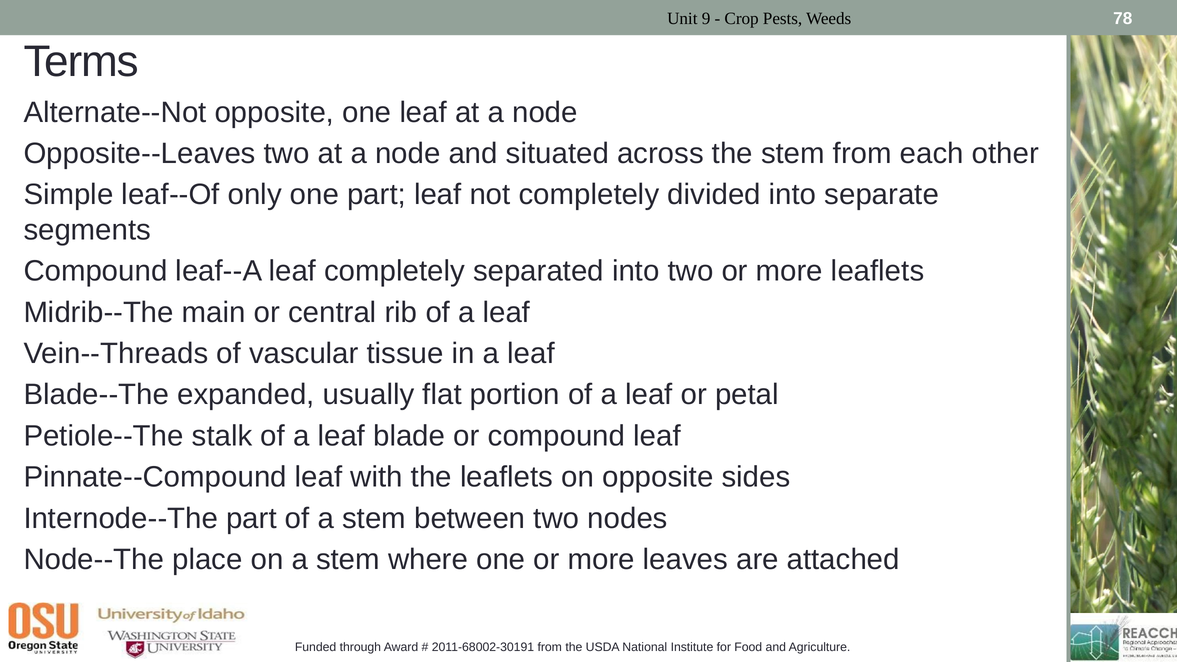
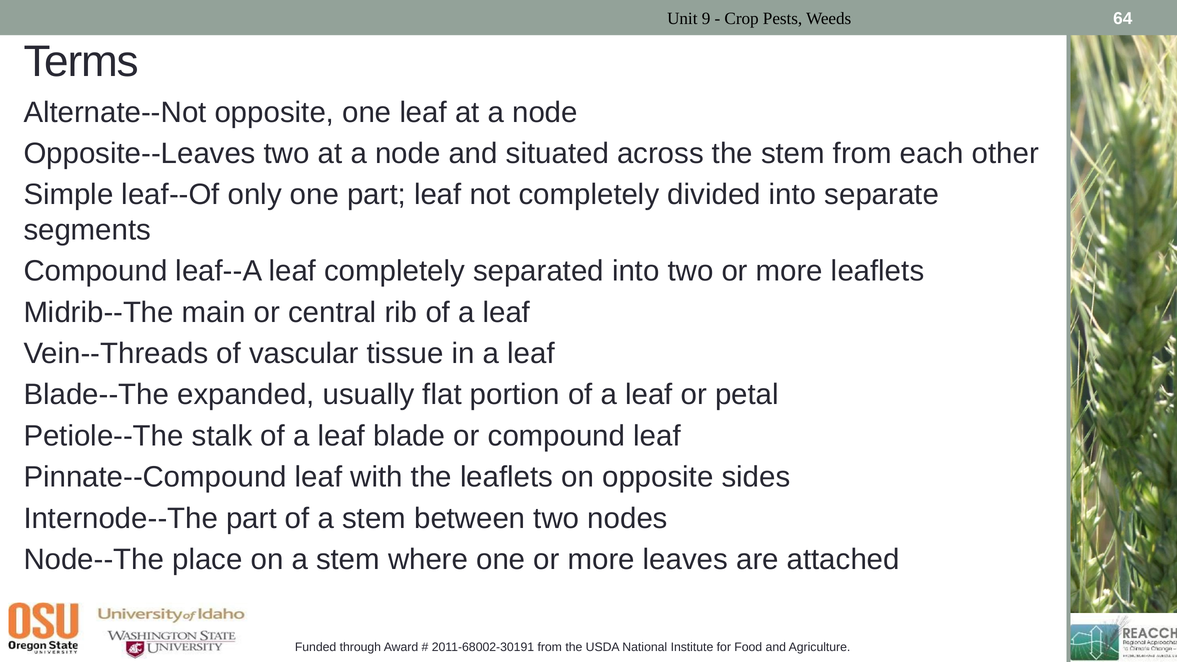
78: 78 -> 64 (1123, 19)
